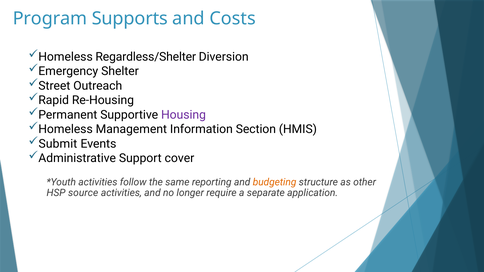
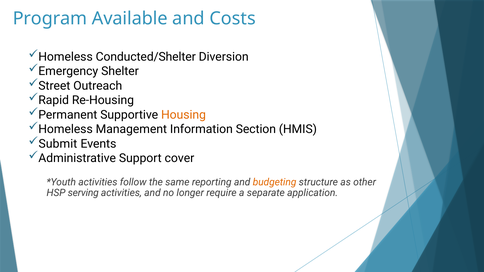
Supports: Supports -> Available (130, 19)
Regardless/Shelter: Regardless/Shelter -> Conducted/Shelter (146, 57)
Housing colour: purple -> orange (184, 115)
source: source -> serving (83, 193)
